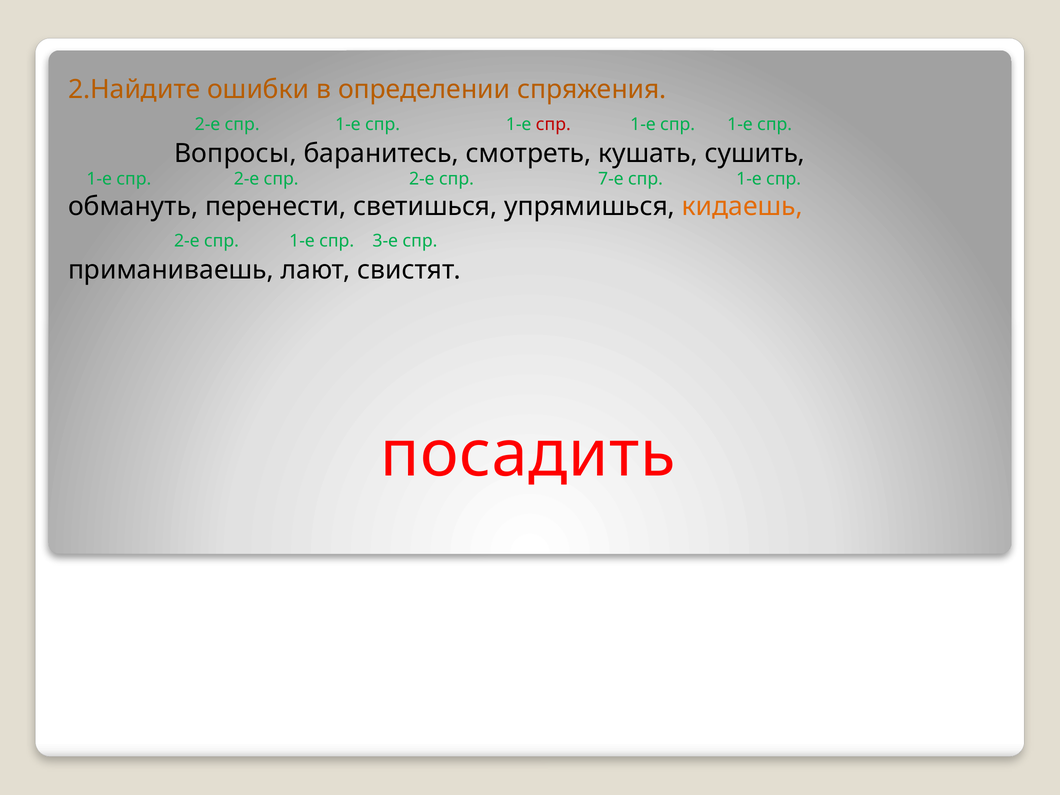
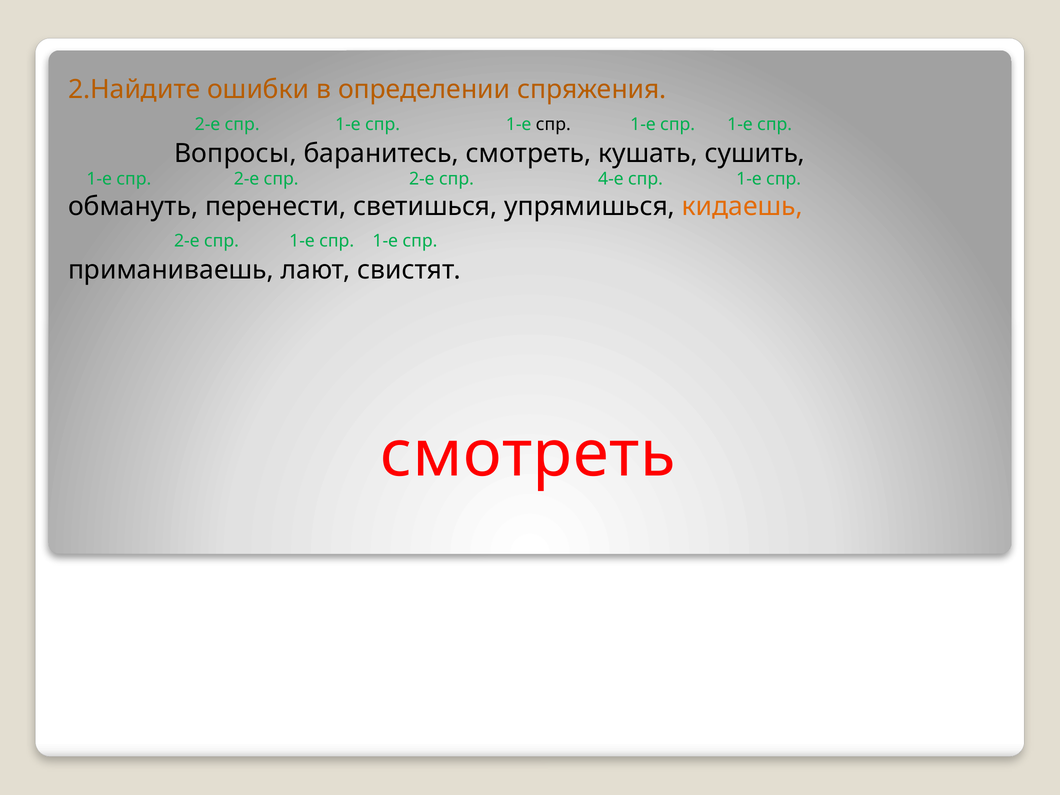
спр colour: red -> black (553, 124)
7-е: 7-е -> 4-е (611, 179)
3-е: 3-е -> 1-е (385, 241)
посадить: посадить -> смотреть (528, 455)
